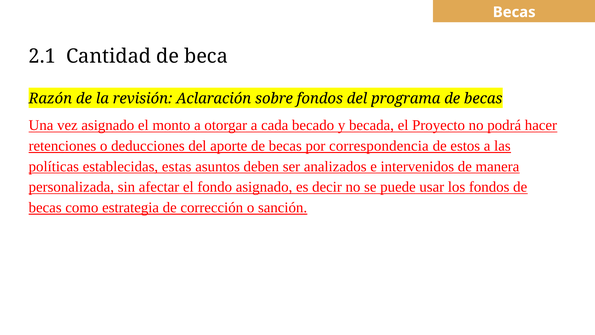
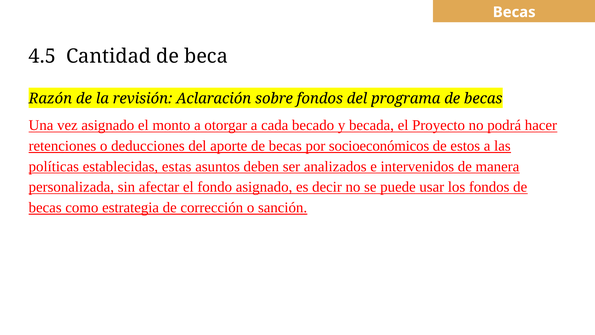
2.1: 2.1 -> 4.5 (42, 56)
correspondencia: correspondencia -> socioeconómicos (379, 146)
